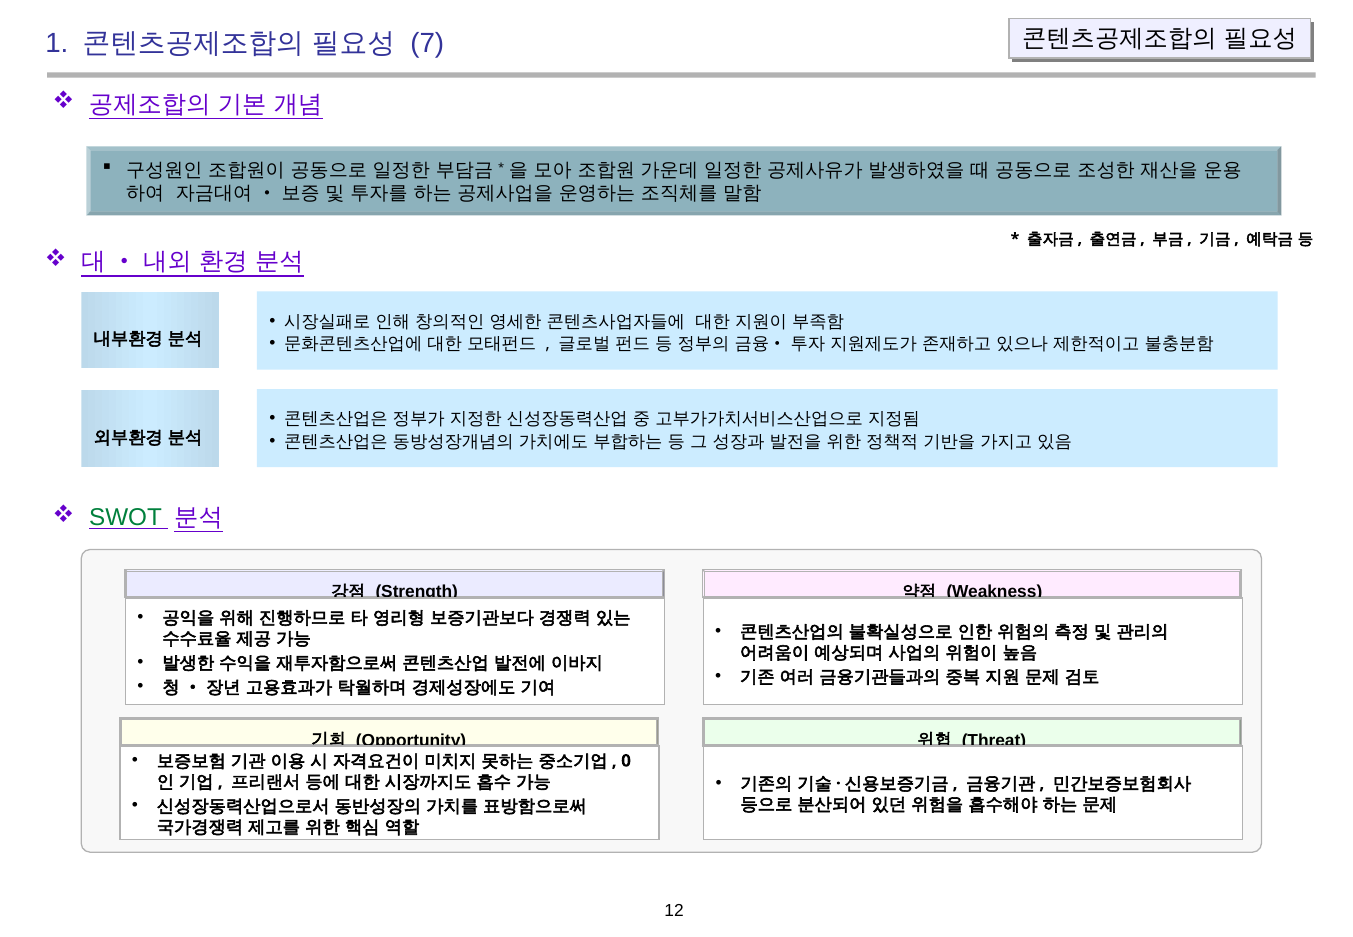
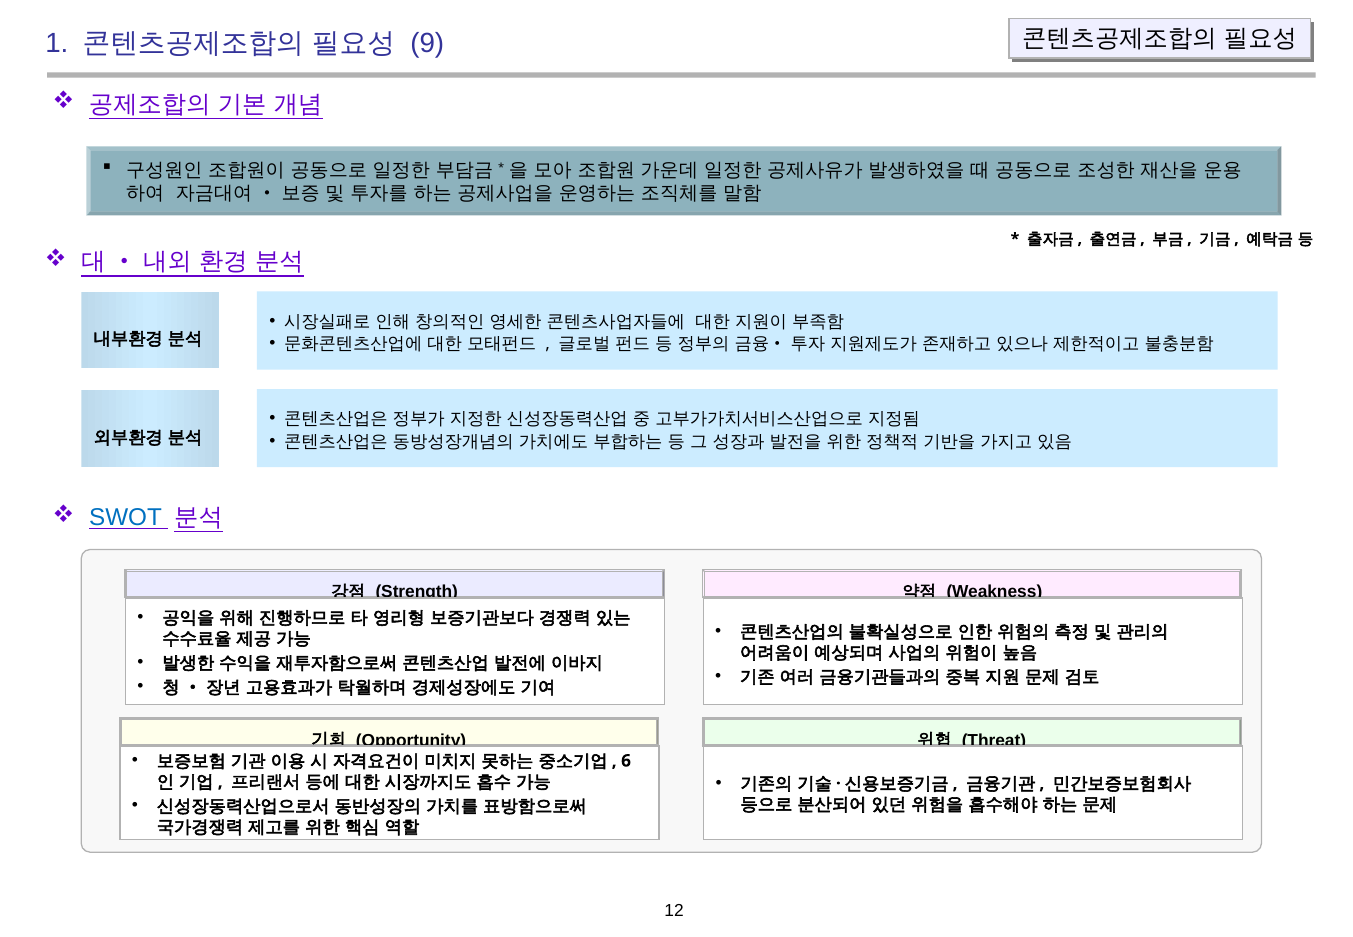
7: 7 -> 9 (427, 44)
SWOT colour: green -> blue (126, 517)
0: 0 -> 6 (626, 761)
